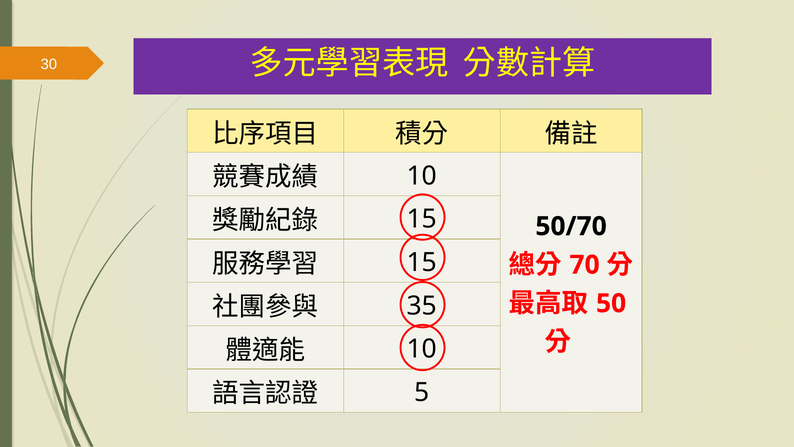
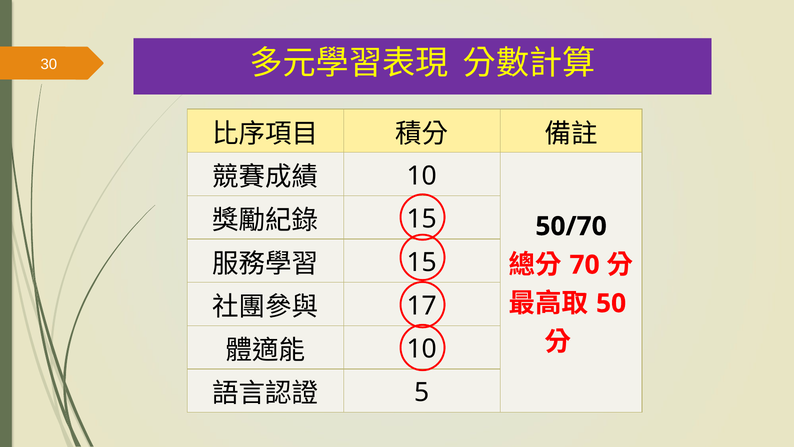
35: 35 -> 17 (422, 306)
